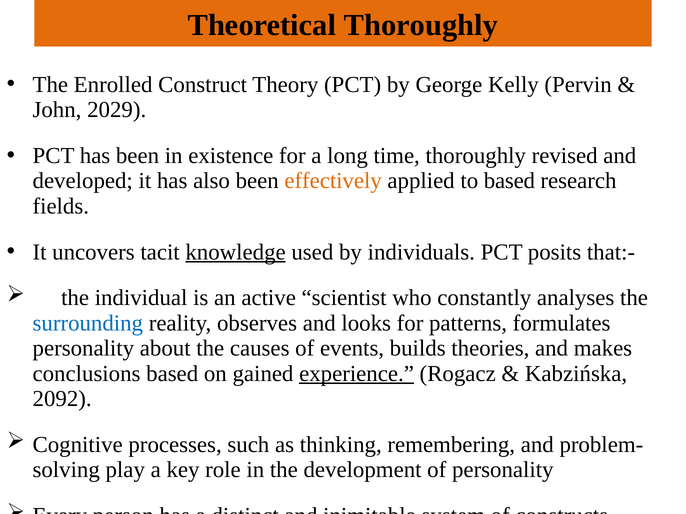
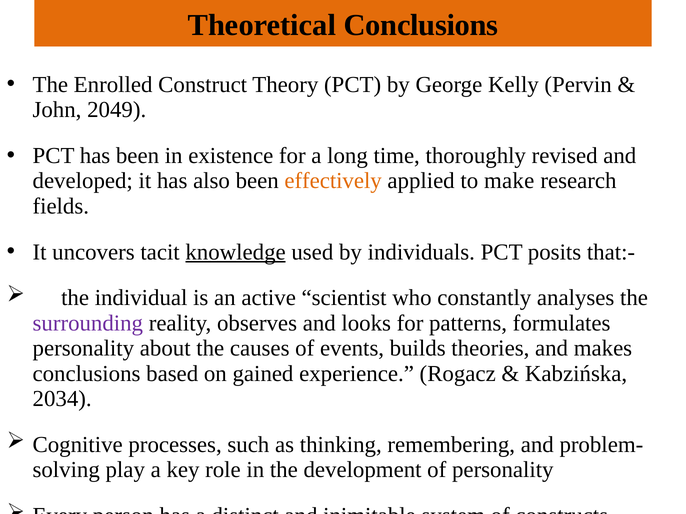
Theoretical Thoroughly: Thoroughly -> Conclusions (421, 25)
2029: 2029 -> 2049 (117, 110)
to based: based -> make (509, 181)
surrounding colour: blue -> purple (88, 323)
experience underline: present -> none (357, 374)
2092: 2092 -> 2034 (62, 399)
